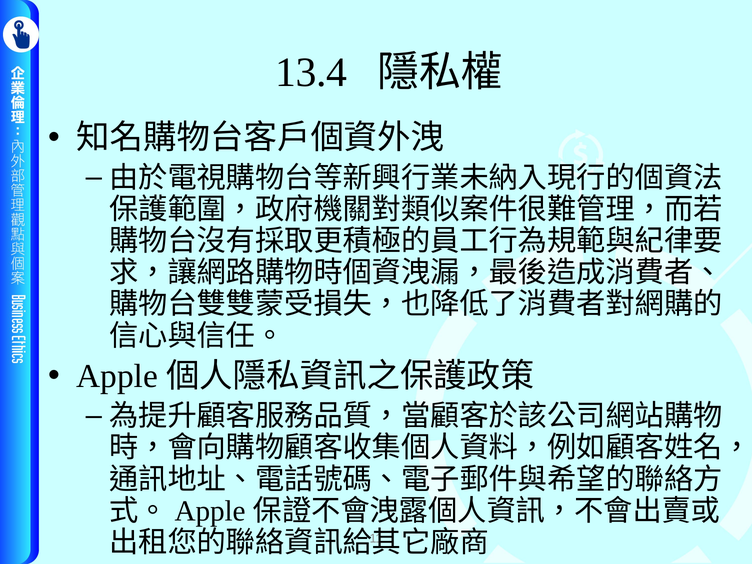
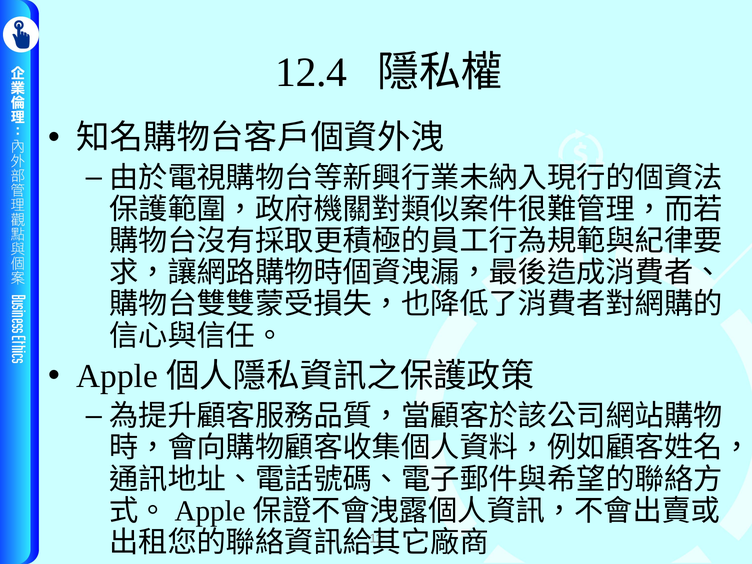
13.4: 13.4 -> 12.4 (311, 72)
